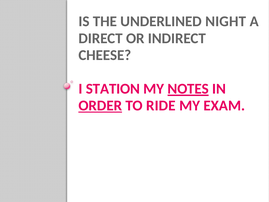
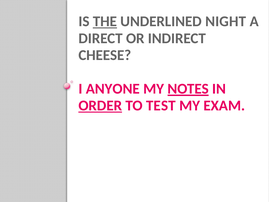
THE underline: none -> present (105, 21)
STATION: STATION -> ANYONE (113, 89)
RIDE: RIDE -> TEST (161, 106)
